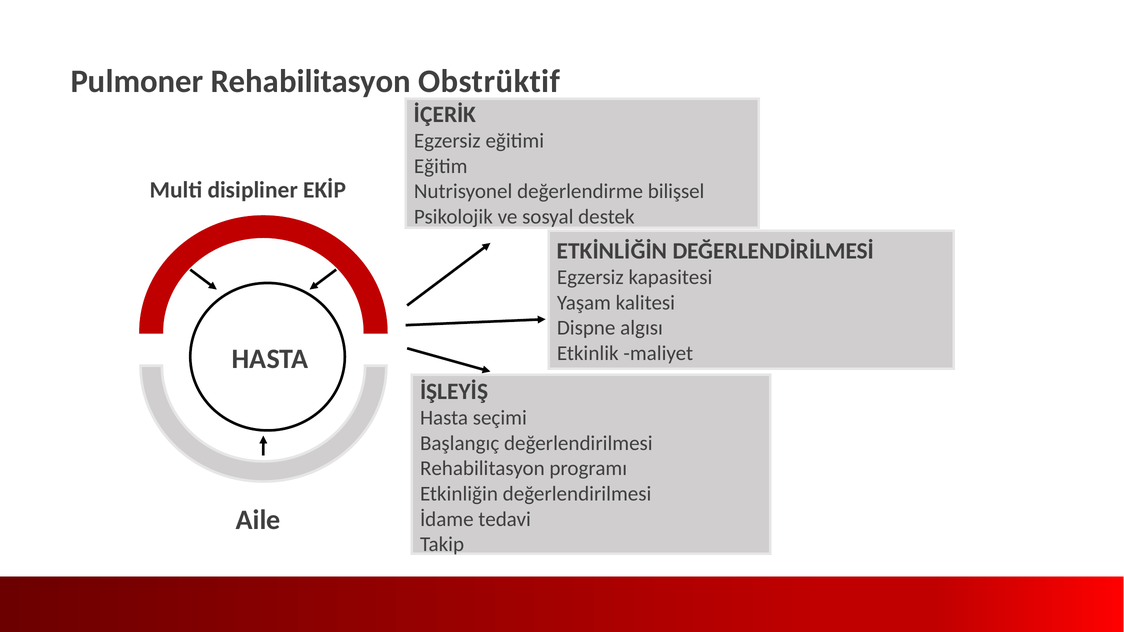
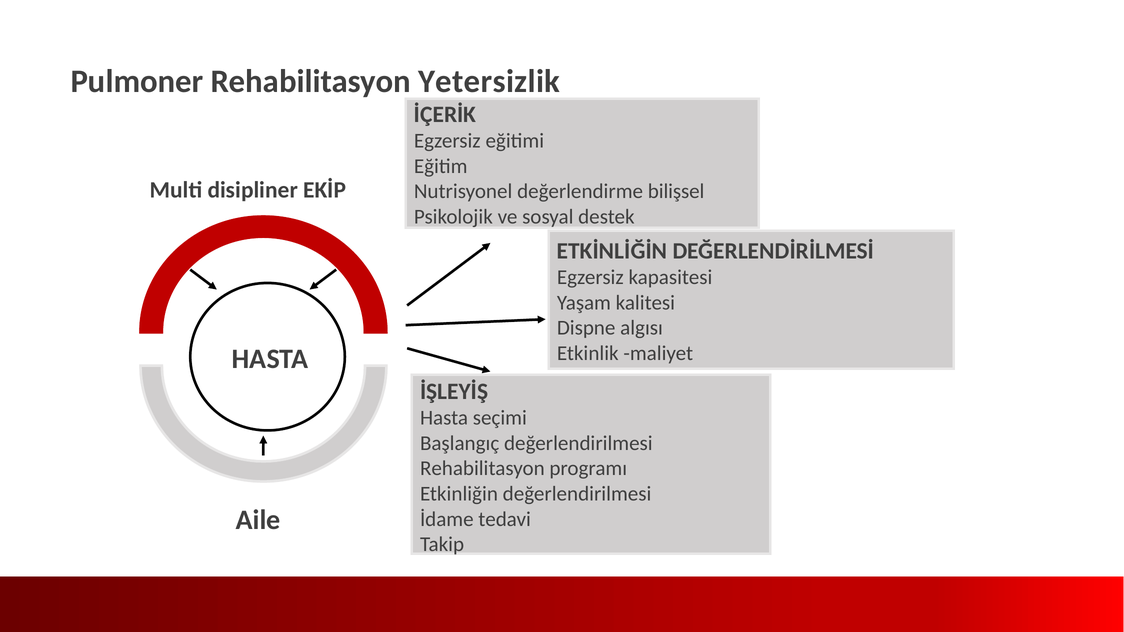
Obstrüktif: Obstrüktif -> Yetersizlik (489, 81)
